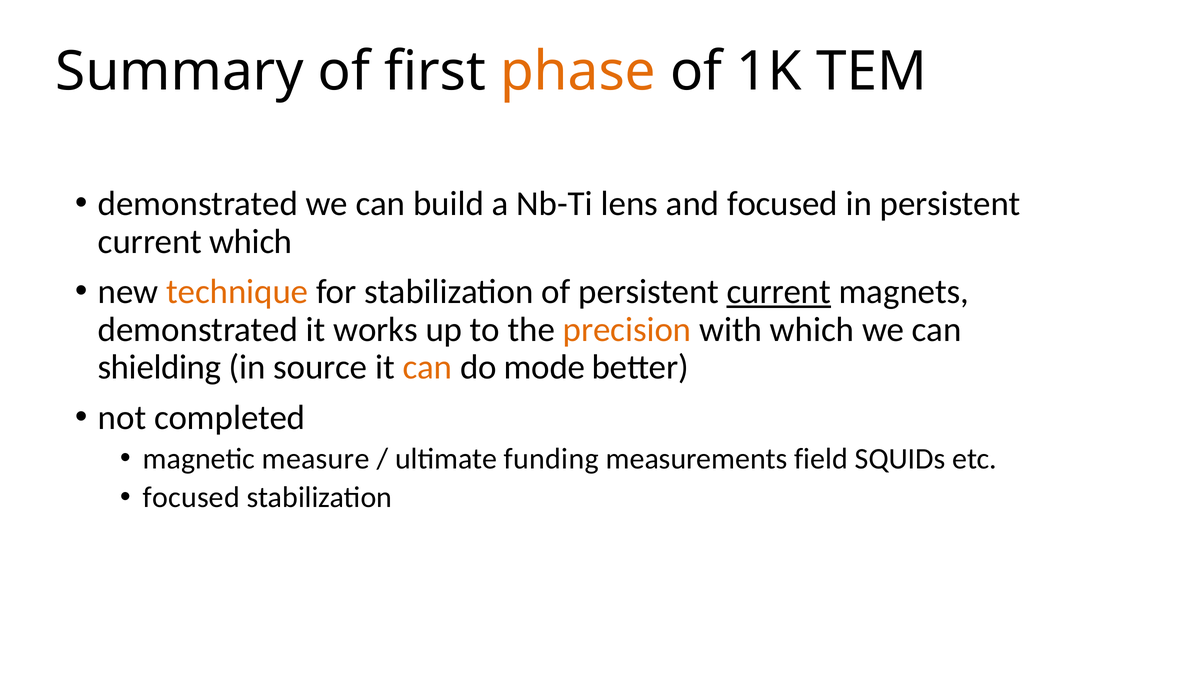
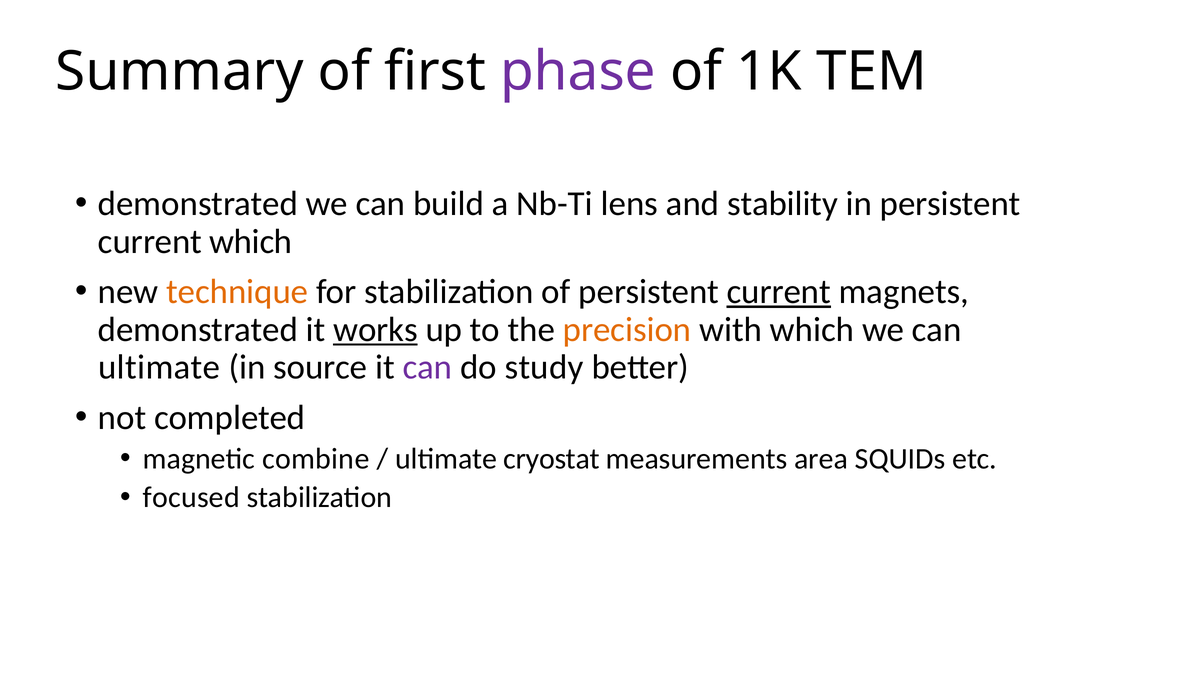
phase colour: orange -> purple (578, 71)
and focused: focused -> stability (782, 204)
works underline: none -> present (375, 329)
shielding: shielding -> ultimate (159, 367)
can colour: orange -> purple (428, 367)
mode: mode -> study (544, 367)
measure: measure -> combine (316, 459)
funding: funding -> cryostat (552, 459)
field: field -> area (821, 459)
